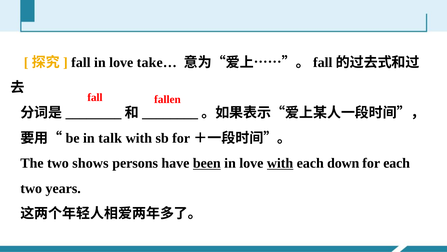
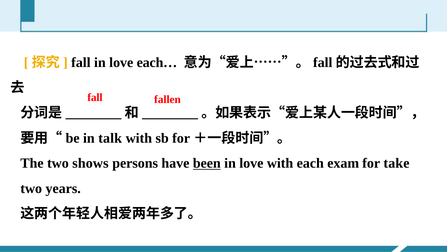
take…: take… -> each… (157, 62)
with underline: present -> none (280, 163)
down: down -> exam (343, 163)
for each: each -> take (396, 163)
